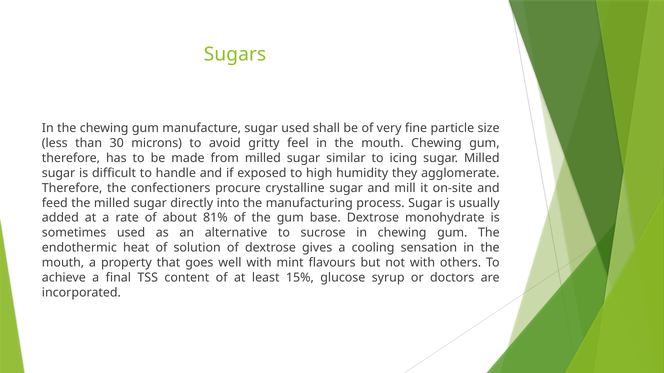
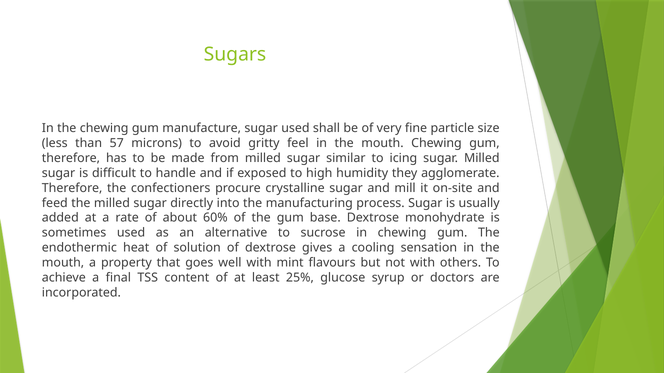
30: 30 -> 57 (117, 143)
81%: 81% -> 60% (215, 218)
15%: 15% -> 25% (300, 278)
